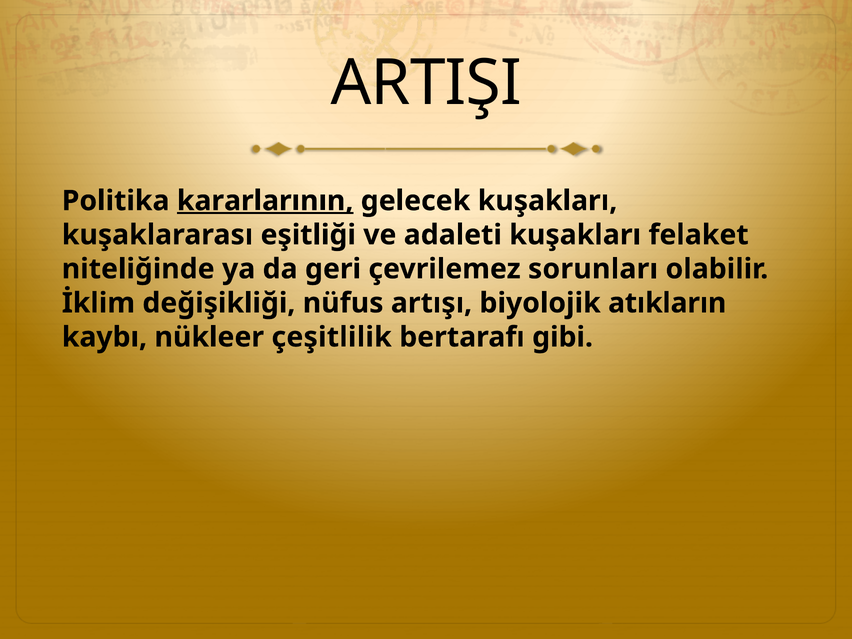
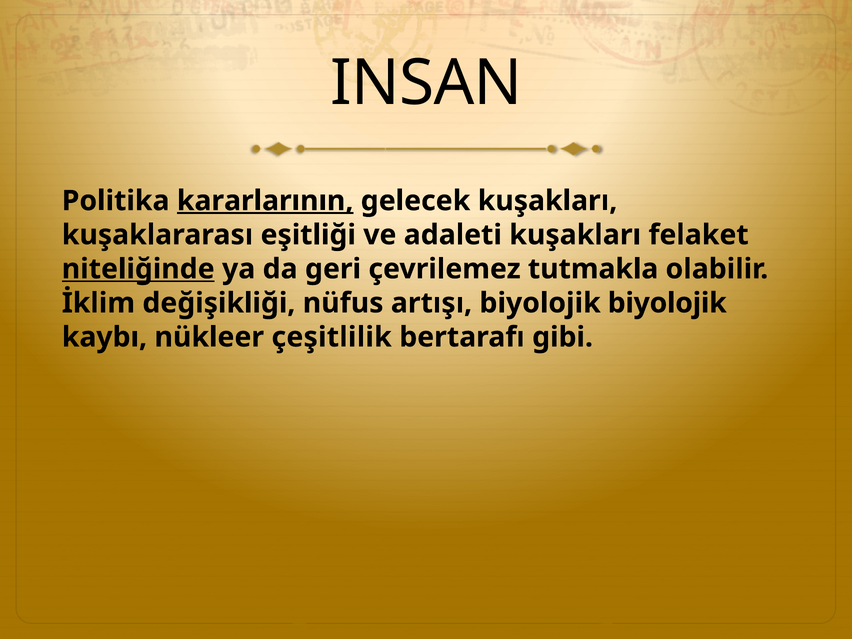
ARTIŞI: ARTIŞI -> INSAN (426, 83)
niteliğinde underline: none -> present (138, 269)
sorunları: sorunları -> tutmakla (593, 269)
biyolojik atıkların: atıkların -> biyolojik (667, 303)
